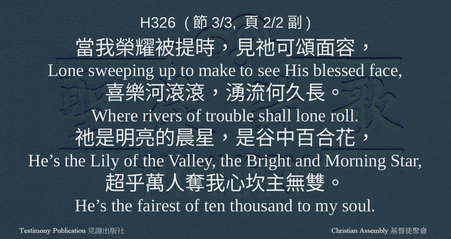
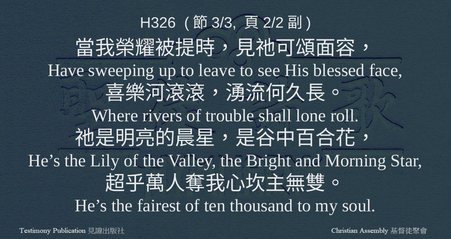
Lone: Lone -> Have (66, 70)
make: make -> leave (217, 70)
